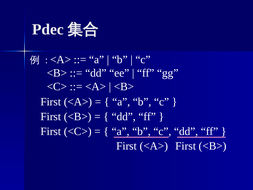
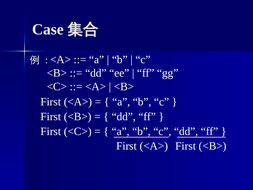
Pdec: Pdec -> Case (48, 29)
